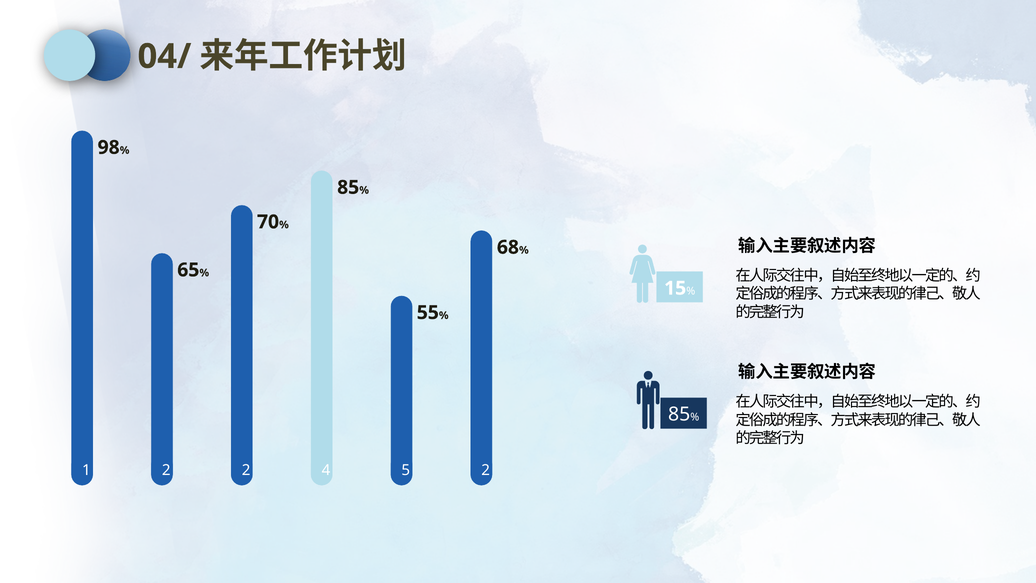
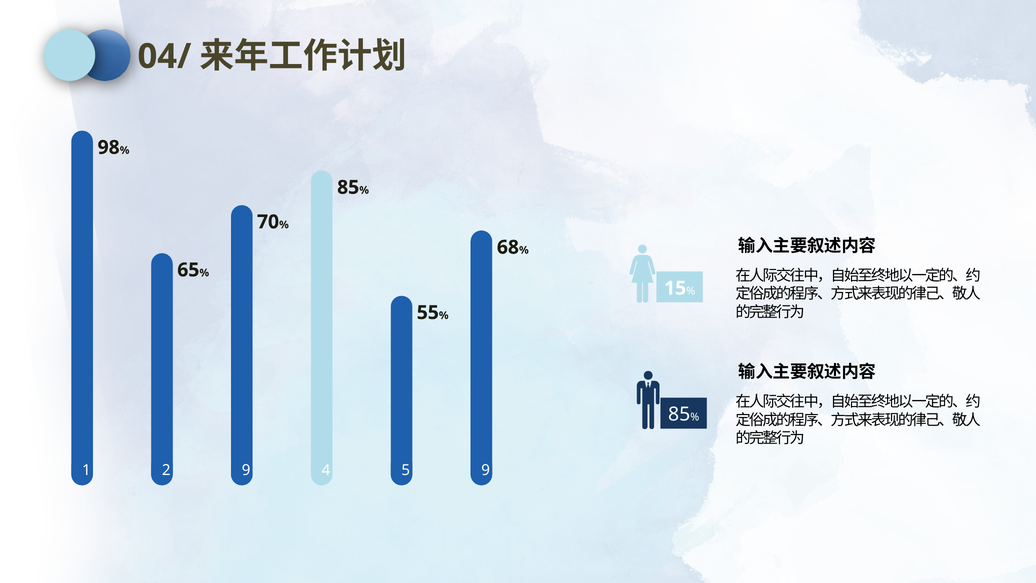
2 2: 2 -> 9 (246, 470)
5 2: 2 -> 9 (486, 470)
